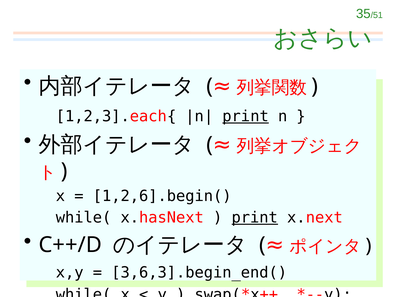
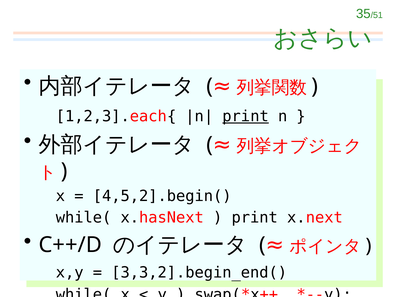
1,2,6].begin(: 1,2,6].begin( -> 4,5,2].begin( (162, 196)
print underline: present -> none (255, 218)
3,6,3].begin_end(: 3,6,3].begin_end( -> 3,3,2].begin_end( (199, 273)
